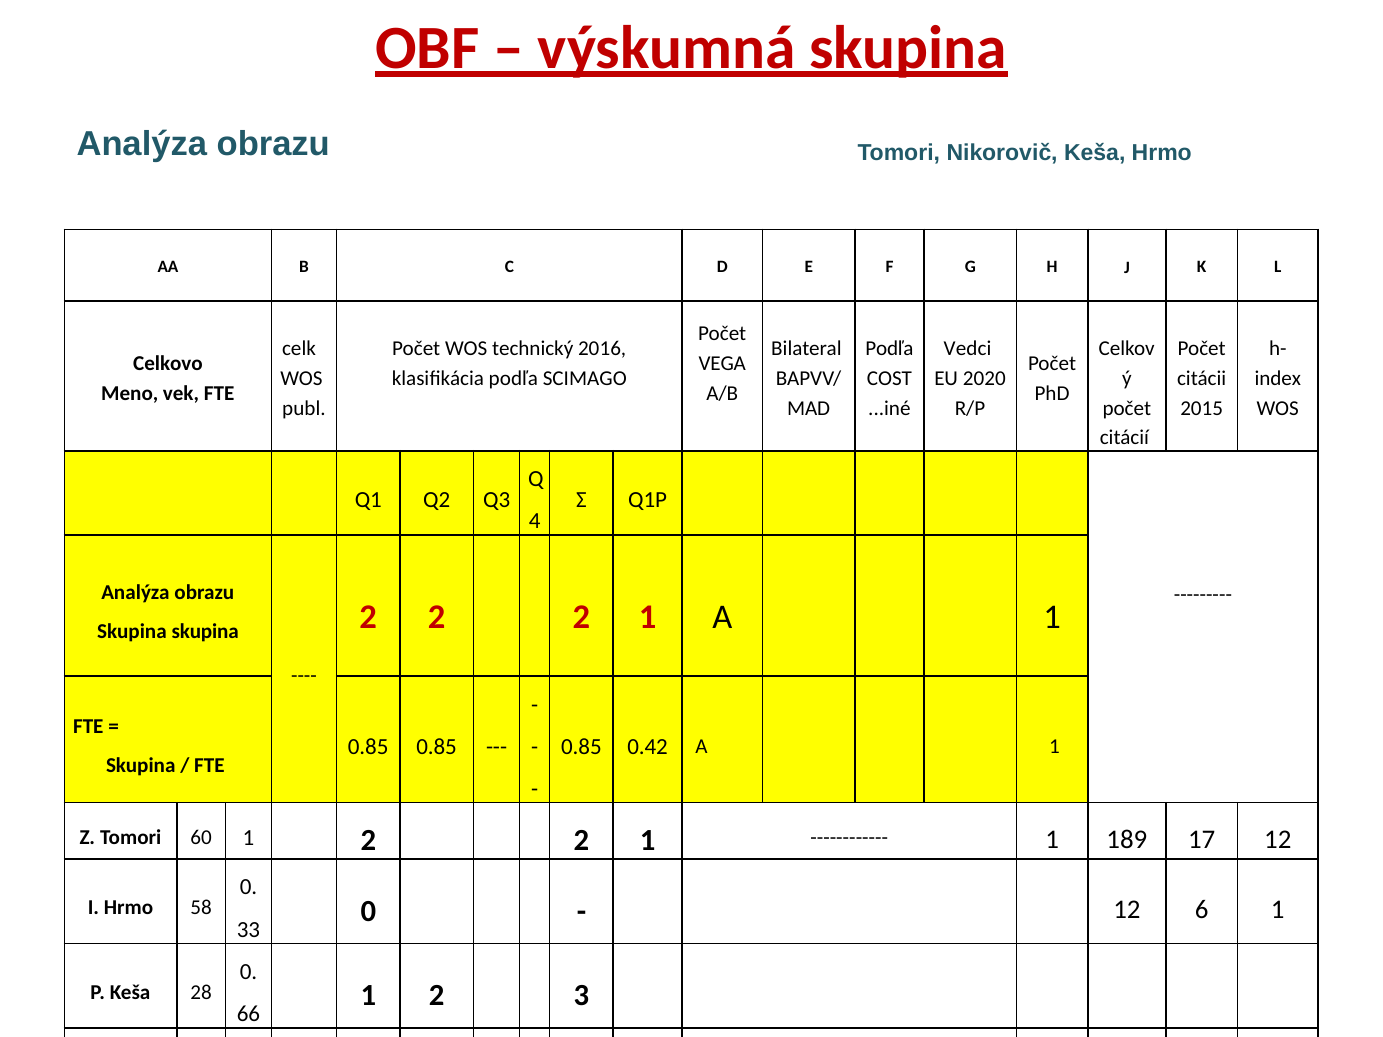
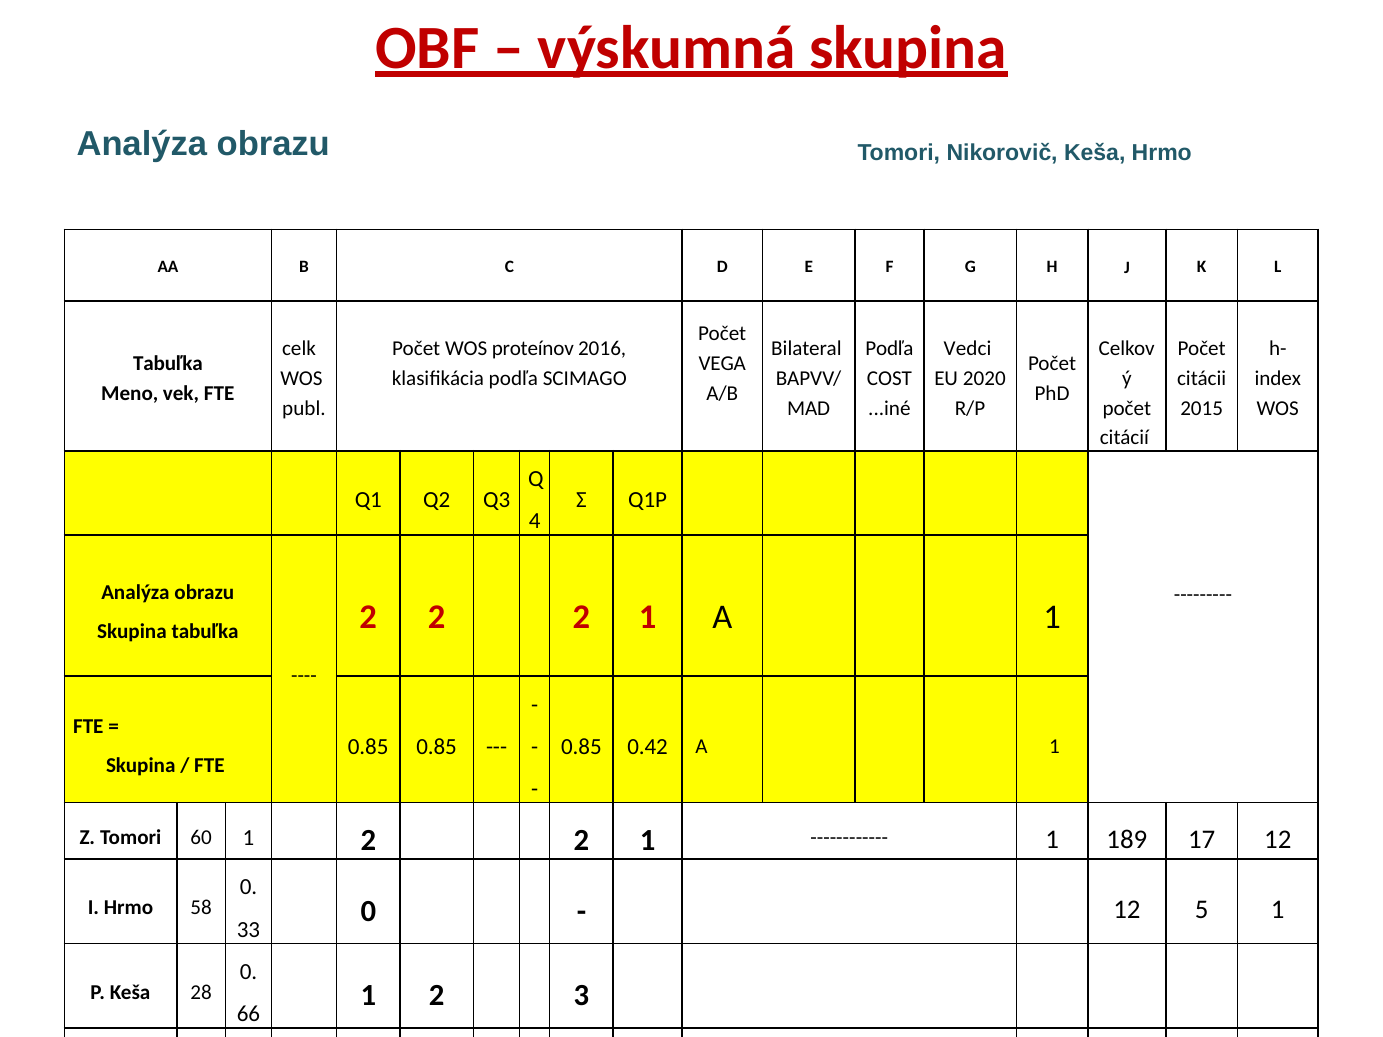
technický: technický -> proteínov (533, 348)
Celkovo: Celkovo -> Tabuľka (168, 363)
Skupina skupina: skupina -> tabuľka (205, 632)
6: 6 -> 5 (1202, 910)
